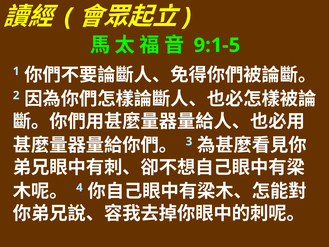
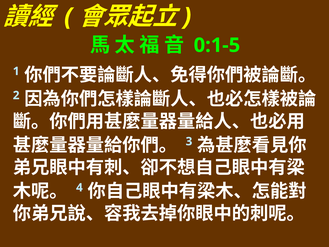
9:1-5: 9:1-5 -> 0:1-5 (217, 45)
